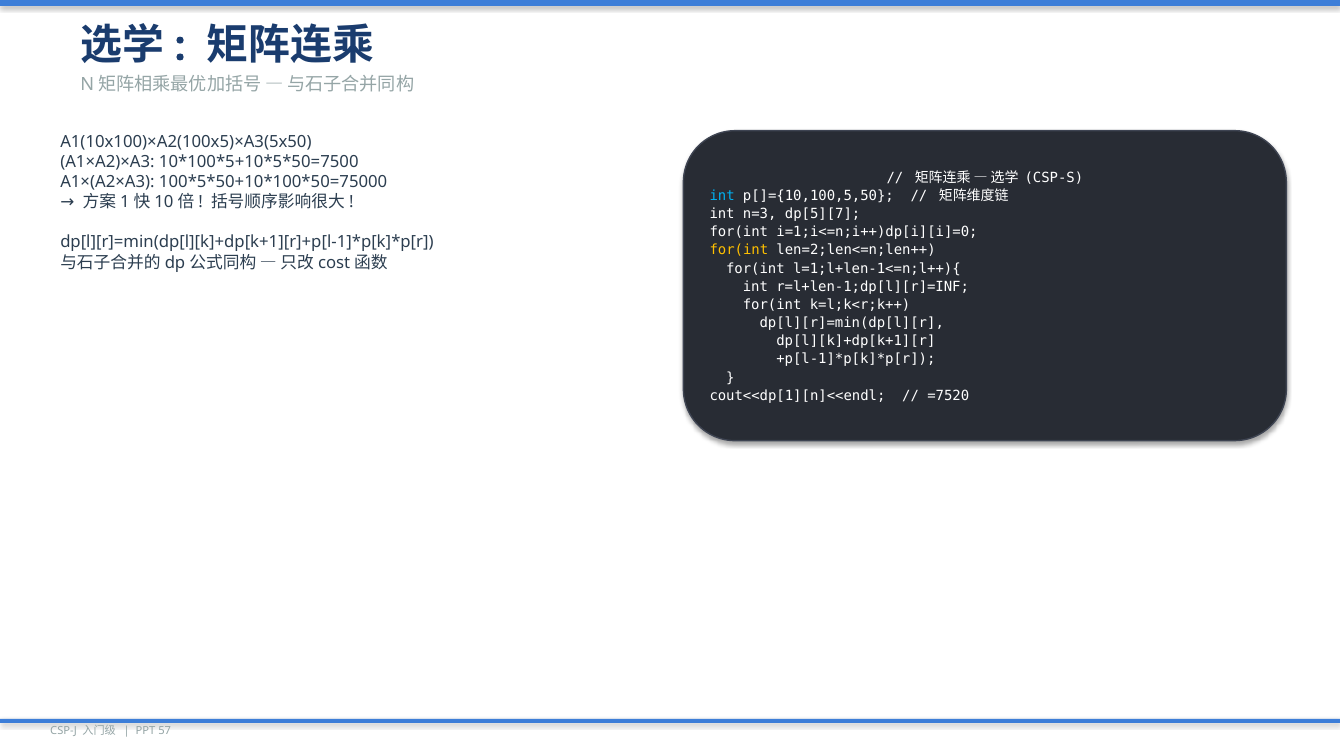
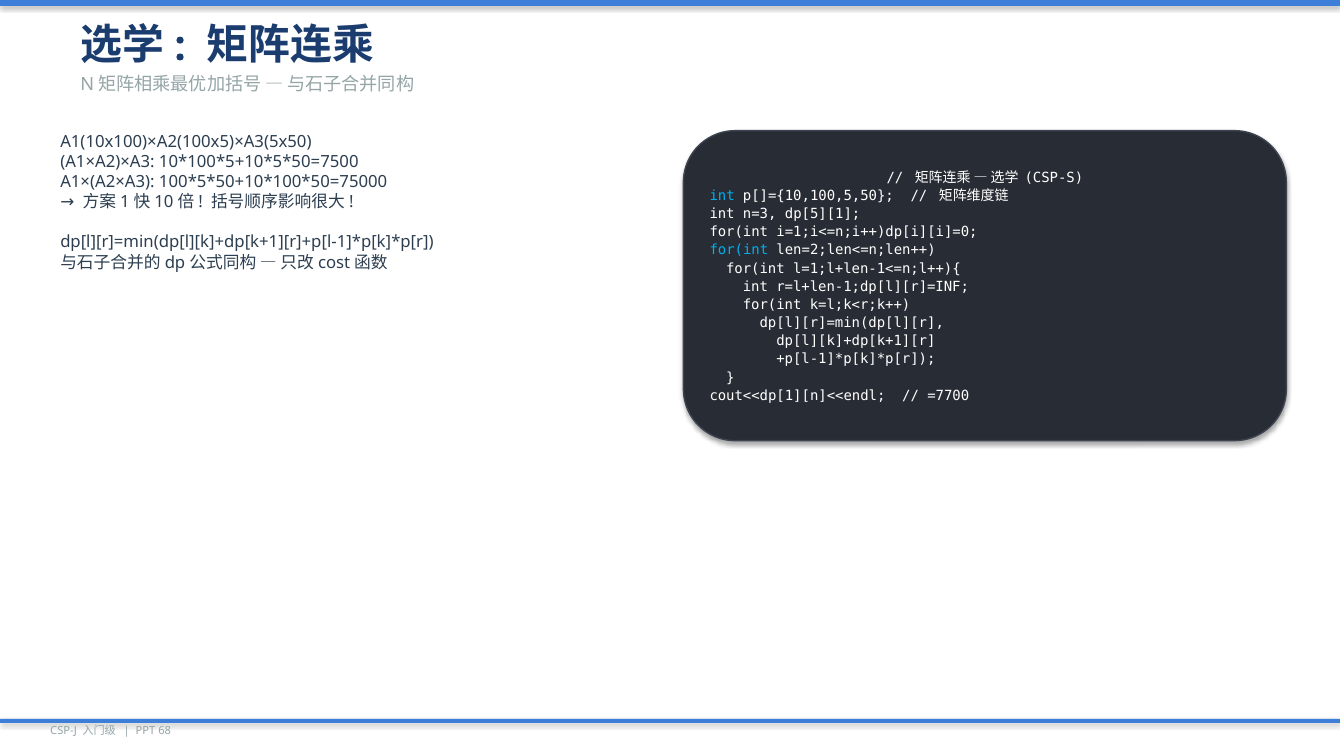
dp[5][7: dp[5][7 -> dp[5][1 (823, 214)
for(int colour: yellow -> light blue (739, 250)
=7520: =7520 -> =7700 (948, 395)
57: 57 -> 68 (165, 731)
